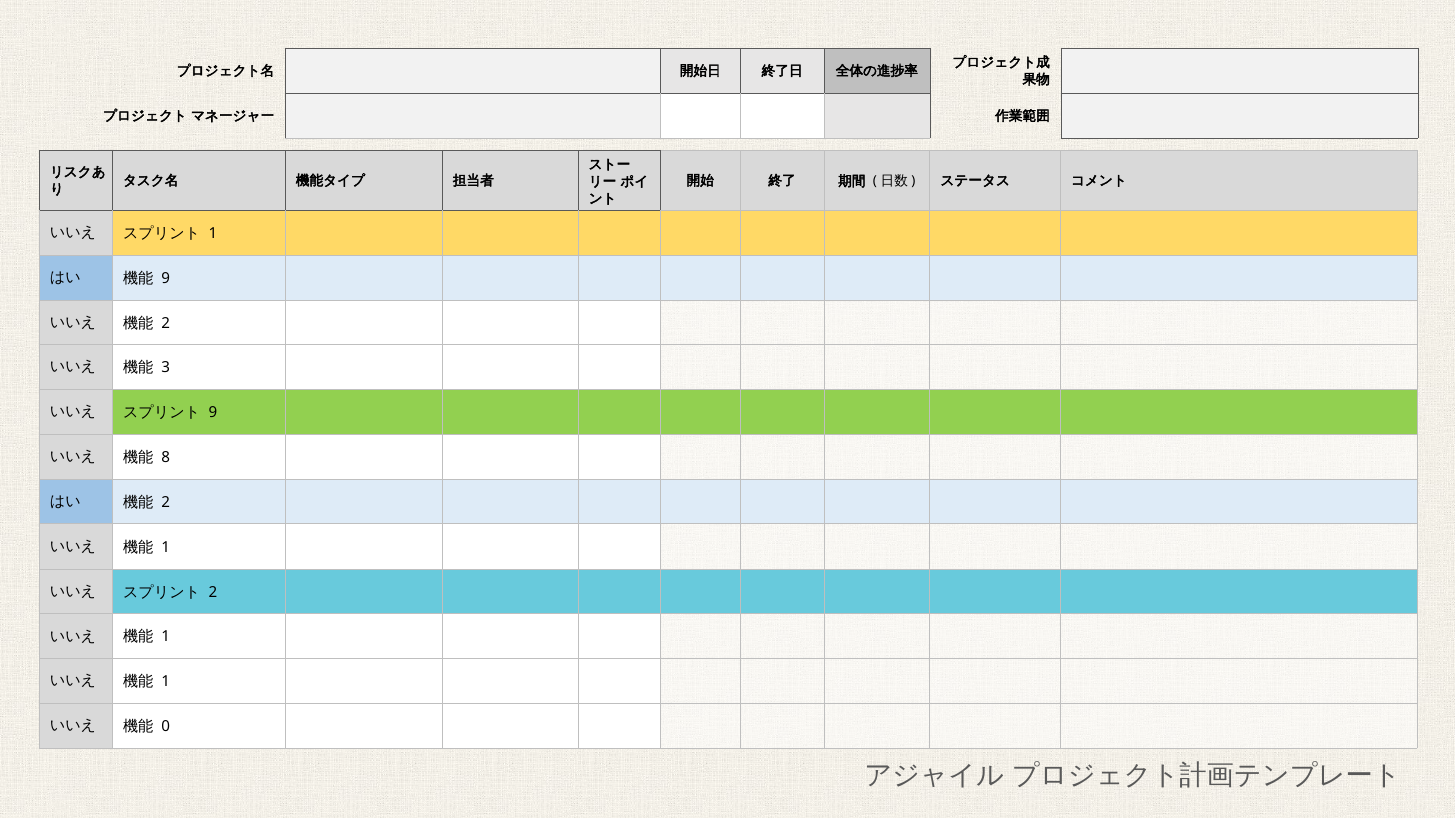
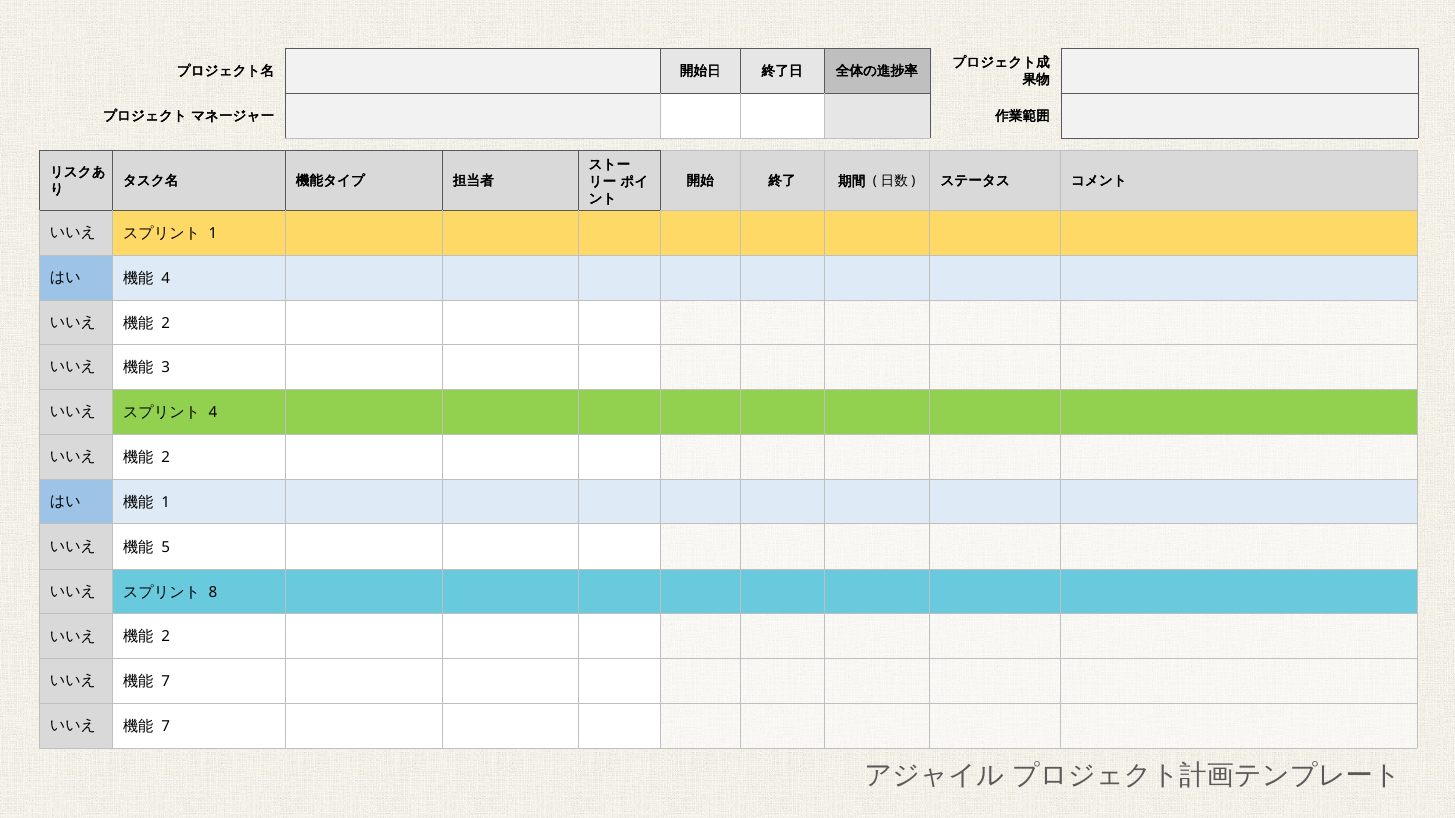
9: 9 -> 4 (166, 278)
9: 9 -> 4 (213, 413)
8: 8 -> 2 (166, 458)
2: 2 -> 1 (166, 502)
1: 1 -> 5 (166, 547)
2: 2 -> 8 (213, 592)
1: 1 -> 2 (166, 637)
1: 1 -> 7 (166, 682)
0: 0 -> 7 (166, 727)
